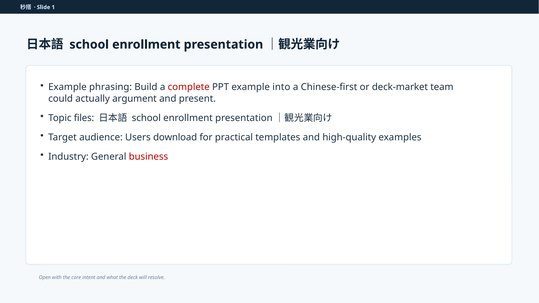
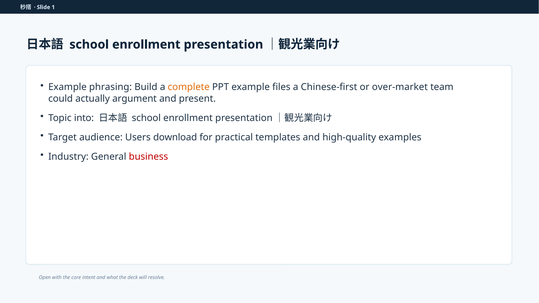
complete colour: red -> orange (189, 87)
into: into -> files (281, 87)
deck-market: deck-market -> over-market (400, 87)
files: files -> into (84, 118)
